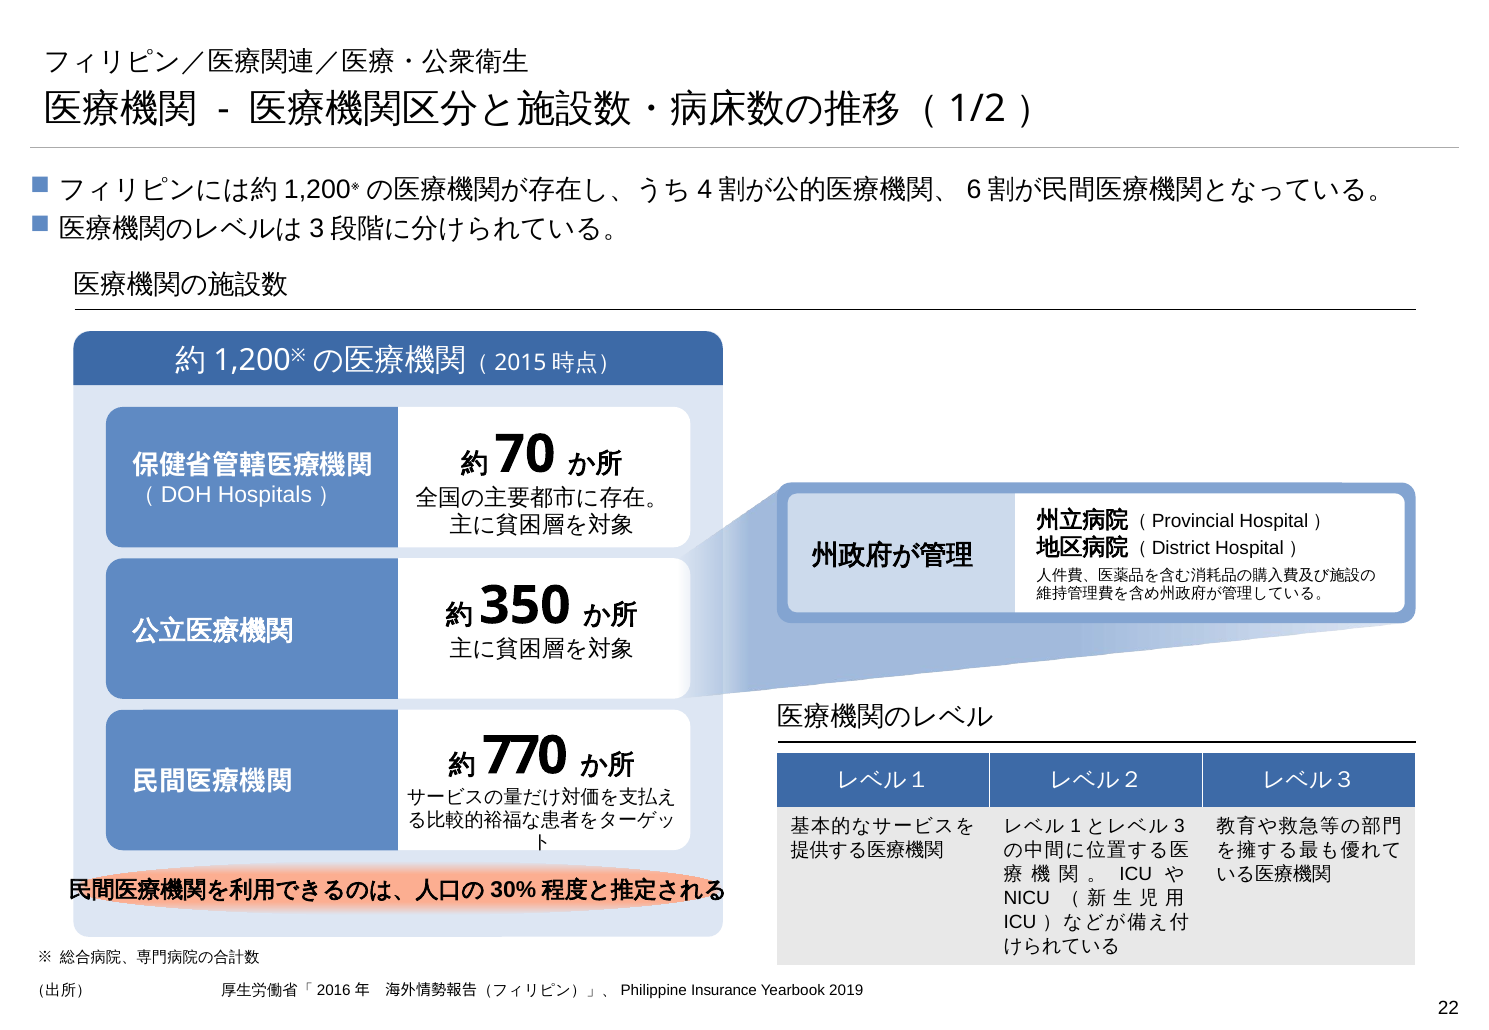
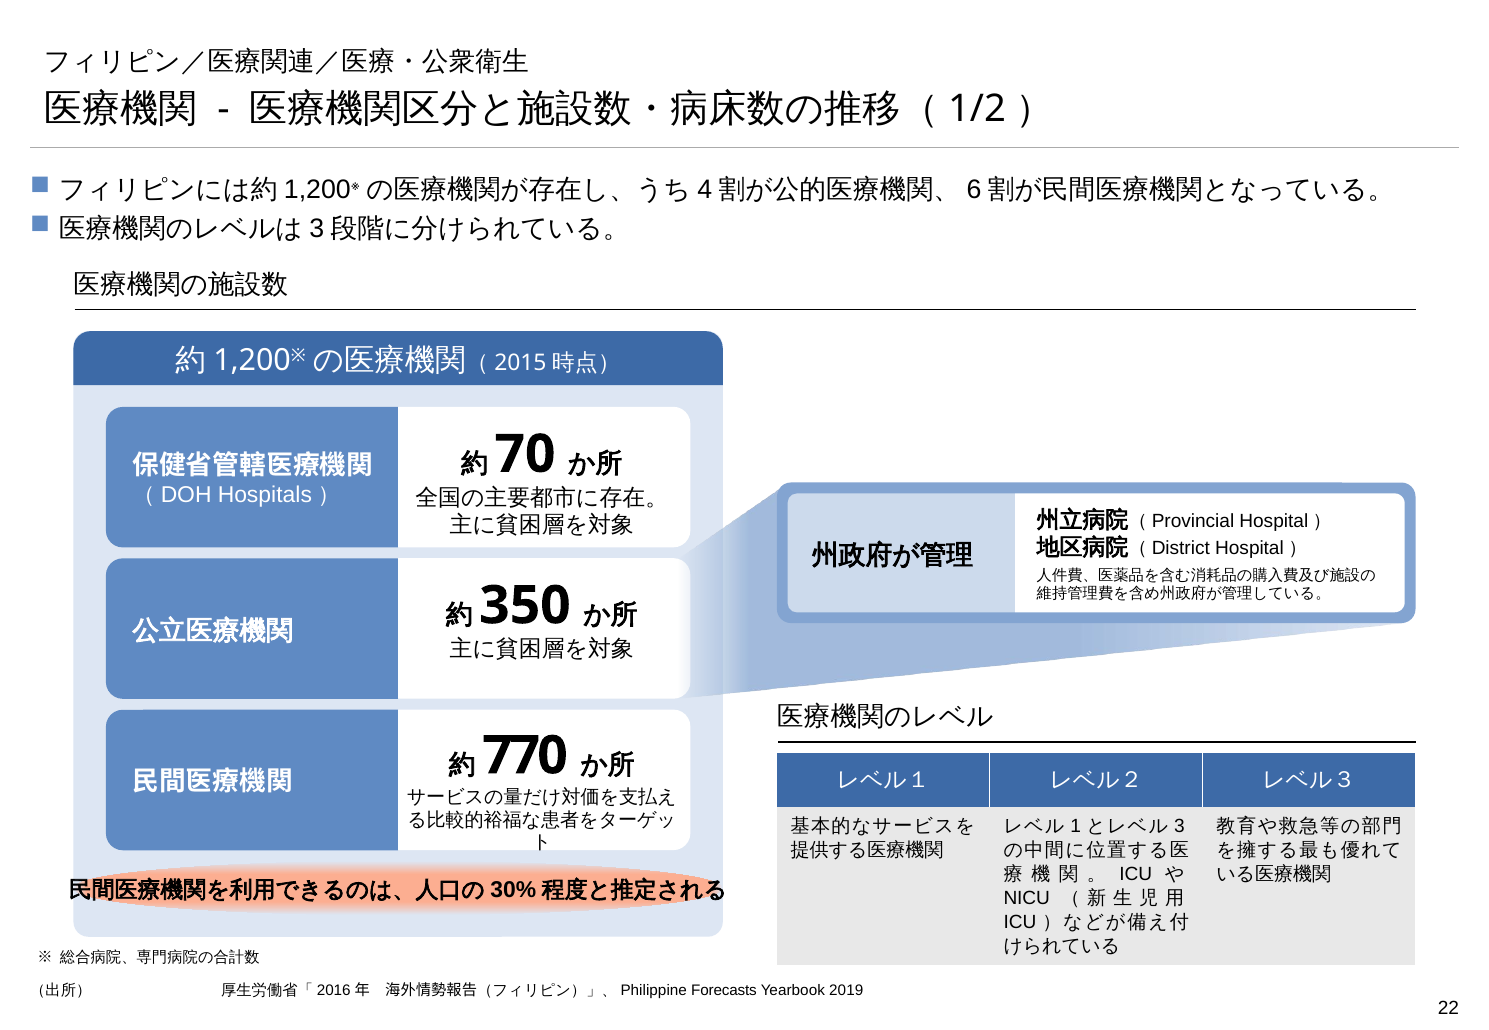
Insurance: Insurance -> Forecasts (724, 991)
